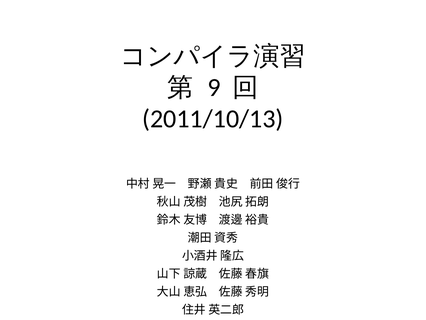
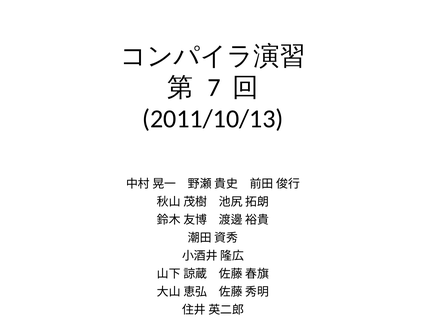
9: 9 -> 7 (214, 87)
